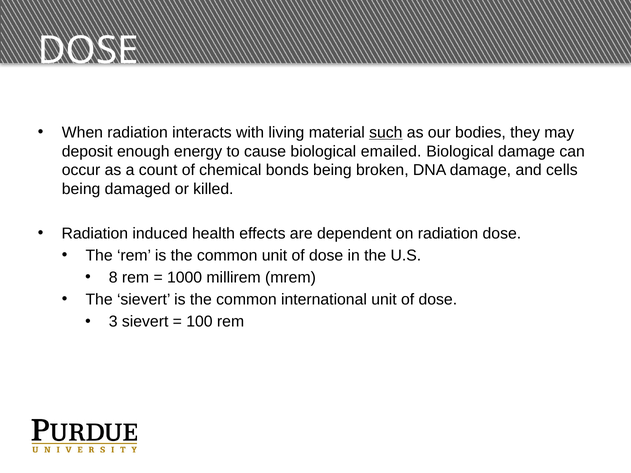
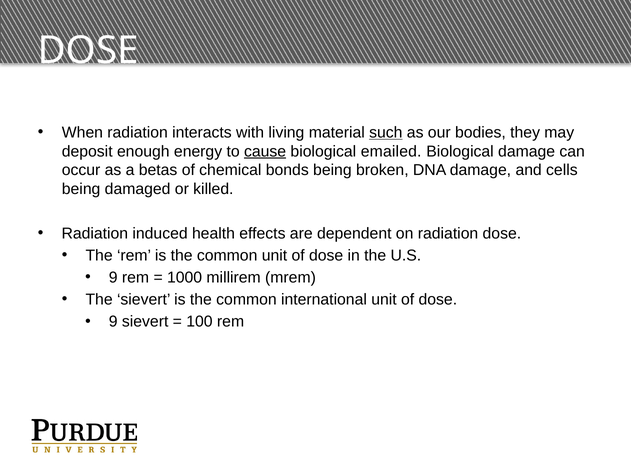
cause underline: none -> present (265, 151)
count: count -> betas (158, 170)
8: 8 -> 9 (113, 278)
3: 3 -> 9 (113, 322)
